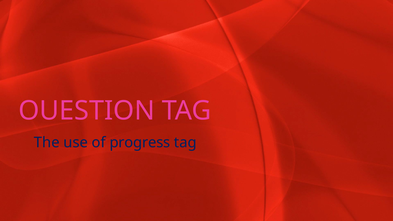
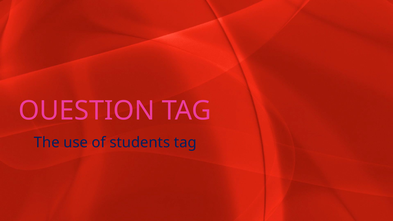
progress: progress -> students (140, 143)
